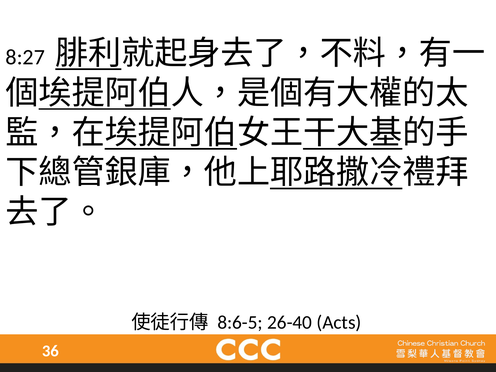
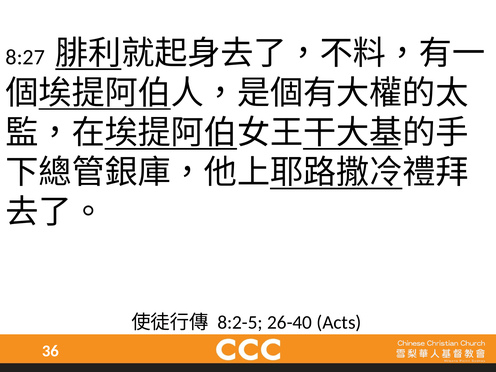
8:6-5: 8:6-5 -> 8:2-5 (240, 322)
